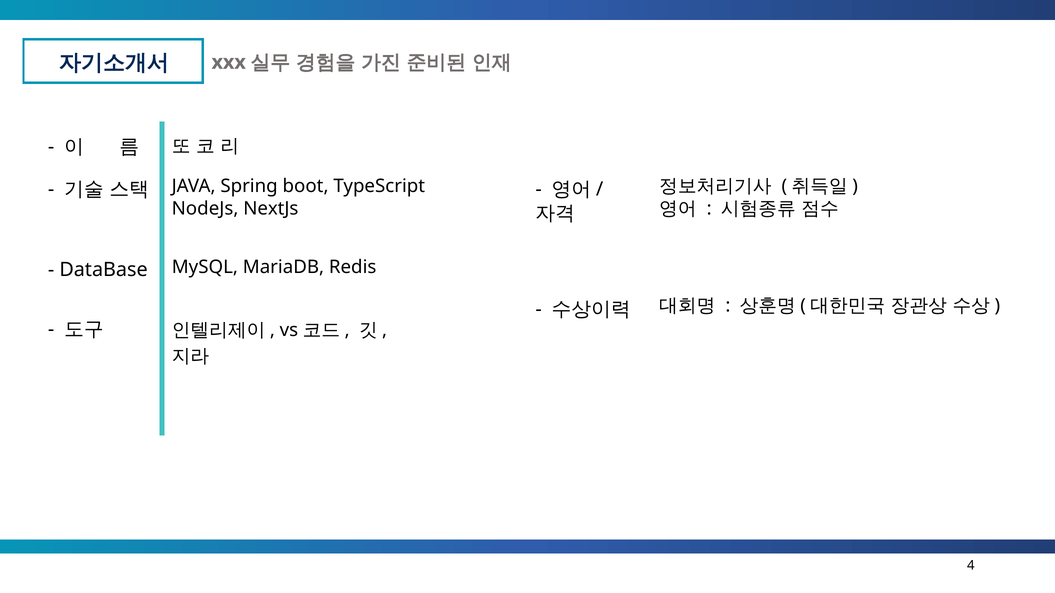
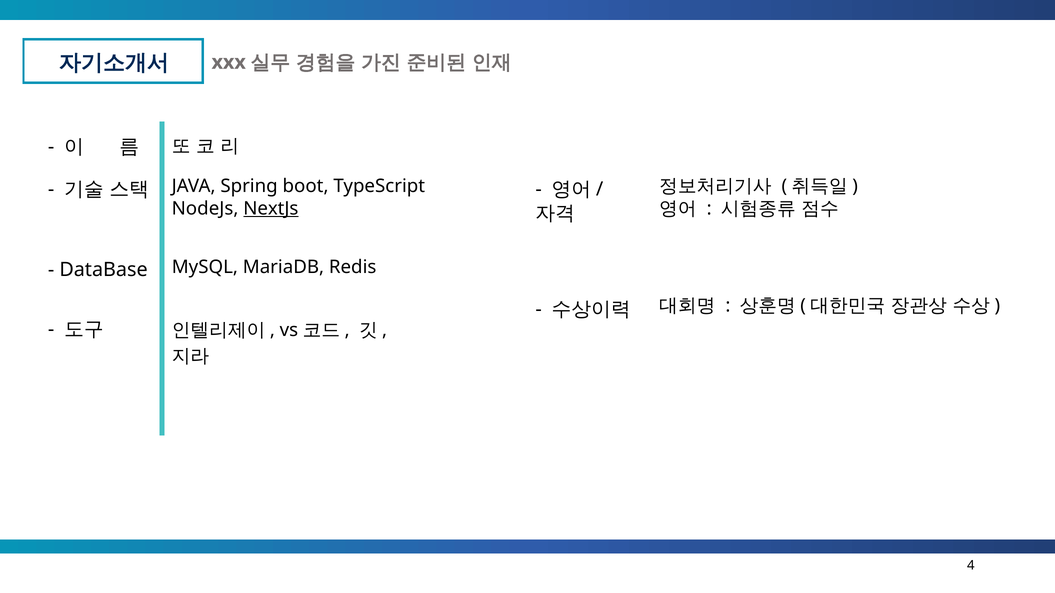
NextJs underline: none -> present (271, 209)
